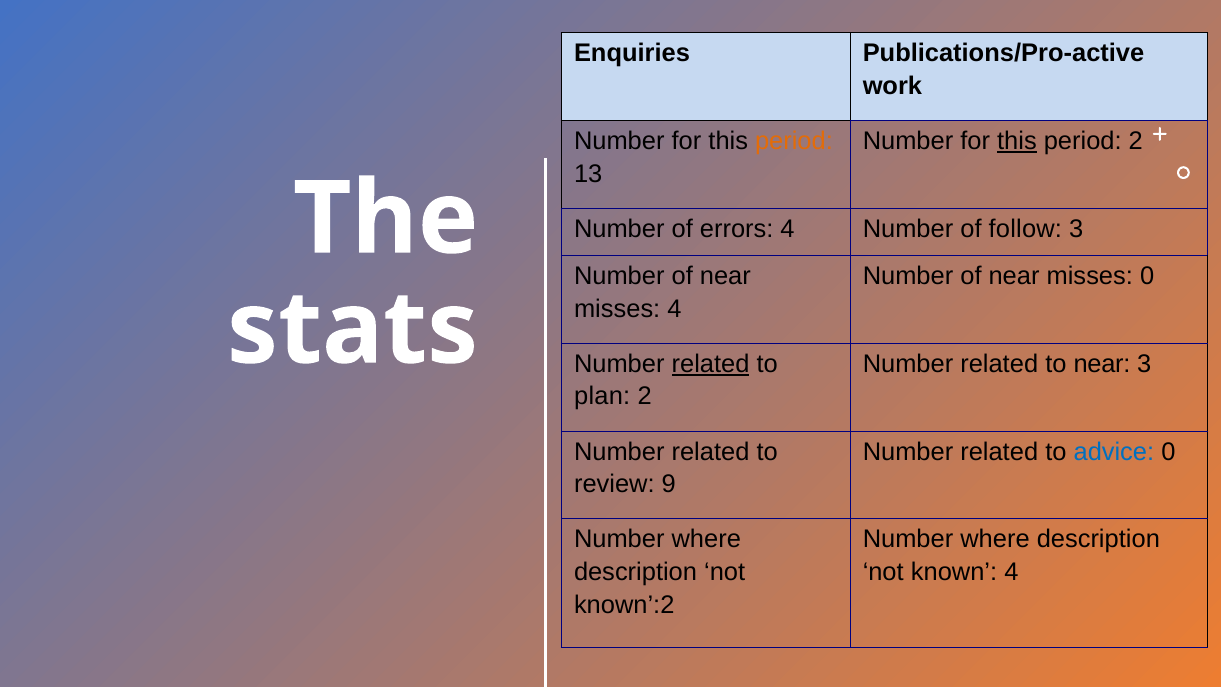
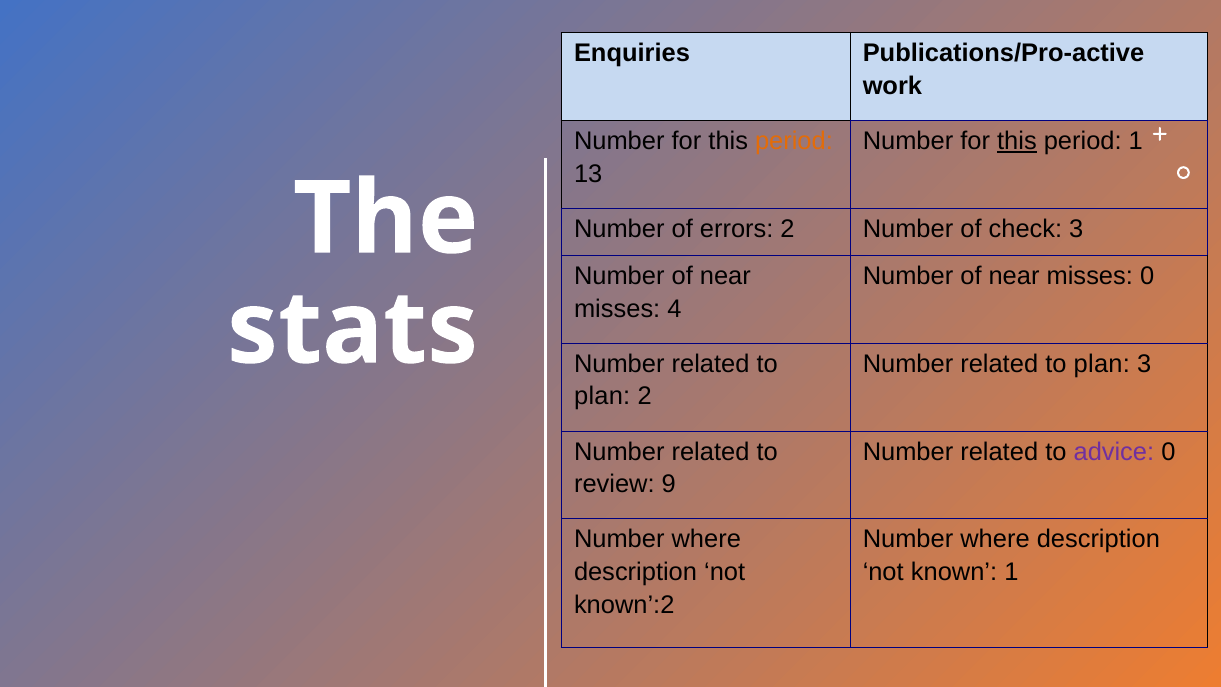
period 2: 2 -> 1 (1136, 141)
errors 4: 4 -> 2 (788, 229)
follow: follow -> check (1025, 229)
related underline: present -> none (711, 364)
near: near -> plan (1102, 364)
advice colour: blue -> purple (1114, 452)
known 4: 4 -> 1 (1011, 572)
